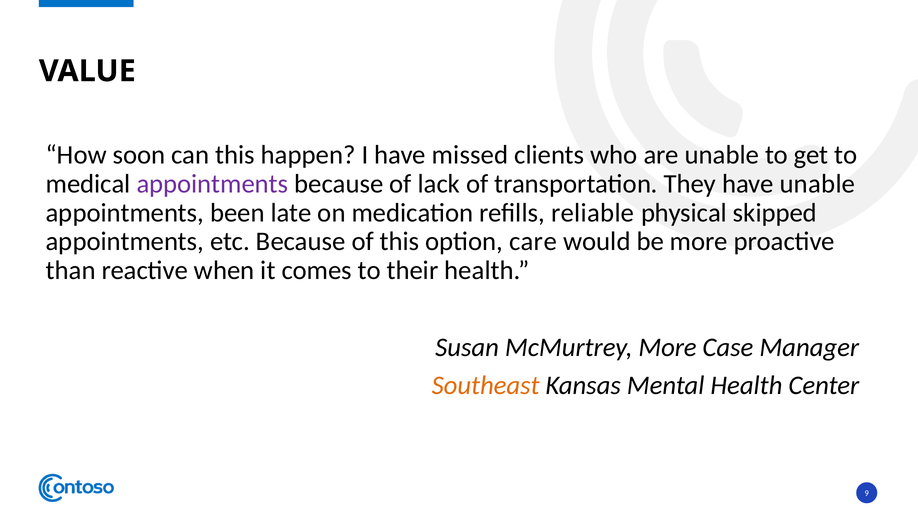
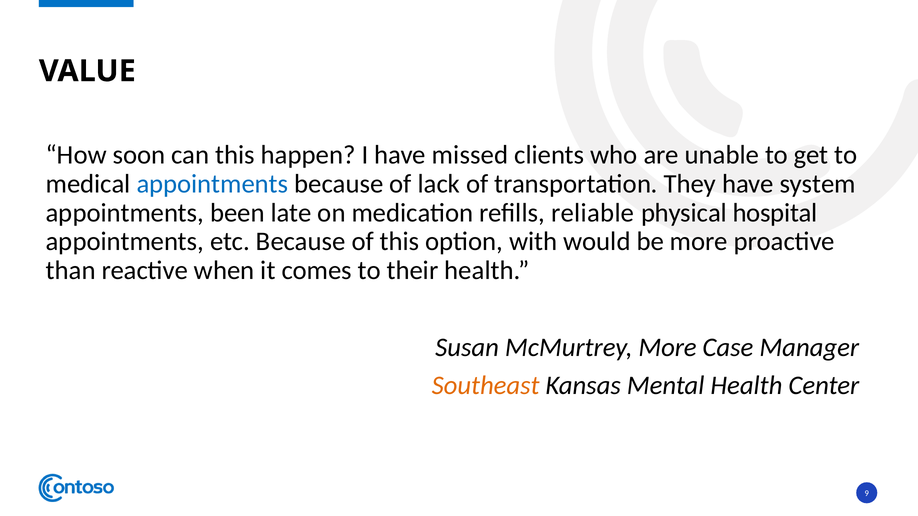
appointments colour: purple -> blue (212, 184)
have unable: unable -> system (818, 184)
skipped: skipped -> hospital (775, 213)
care: care -> with (533, 242)
